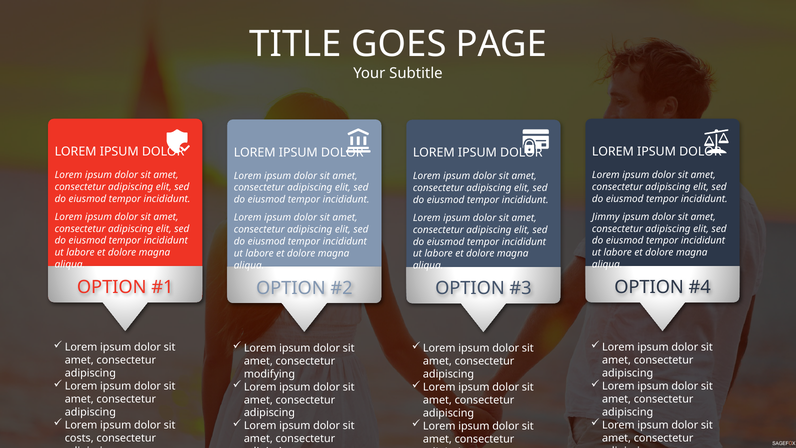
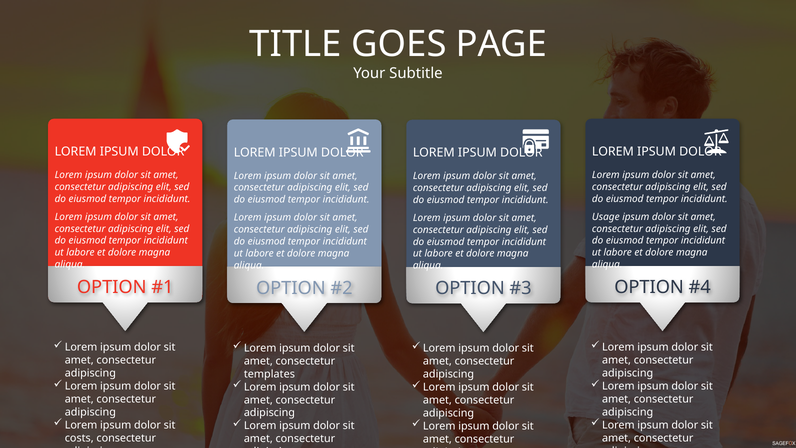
Jimmy: Jimmy -> Usage (606, 217)
modifying: modifying -> templates (269, 374)
